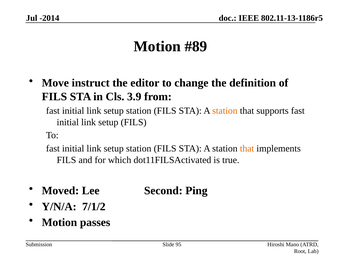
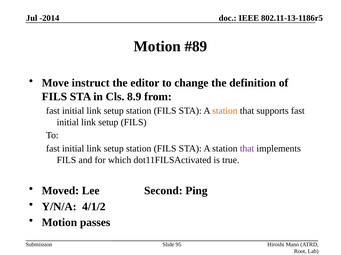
3.9: 3.9 -> 8.9 (134, 97)
that colour: orange -> purple (247, 149)
7/1/2: 7/1/2 -> 4/1/2 (94, 207)
